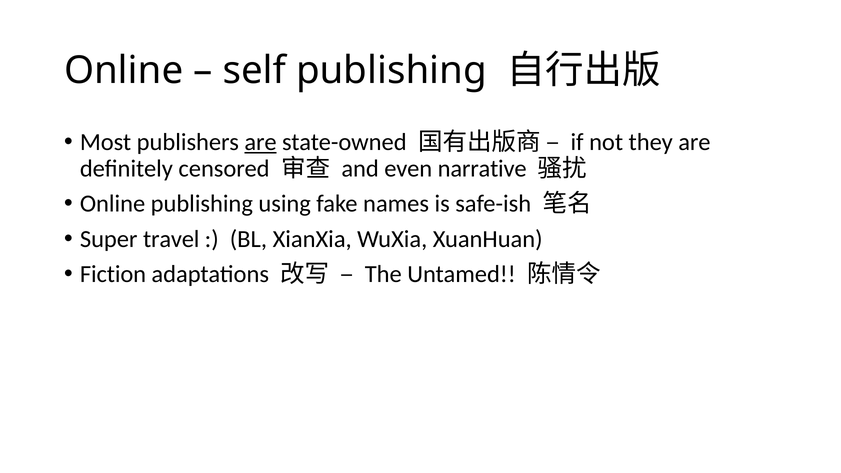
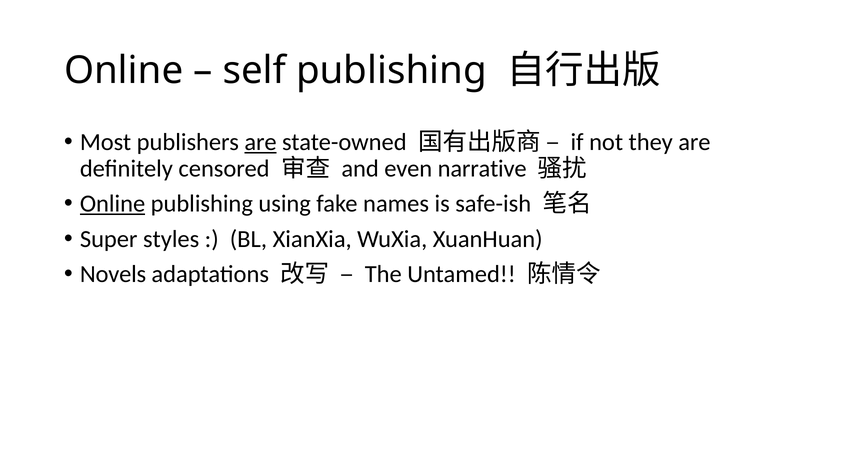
Online underline: none -> present (113, 204)
travel: travel -> styles (171, 239)
Fiction: Fiction -> Novels (113, 274)
